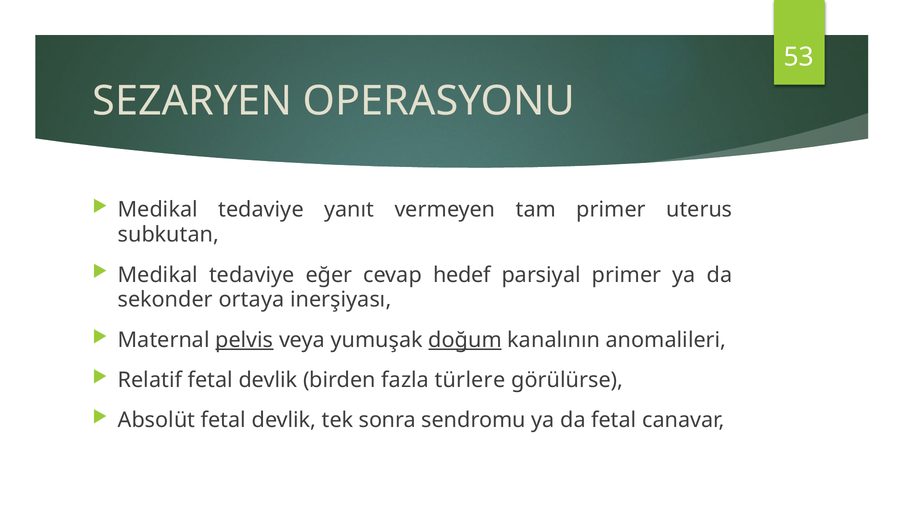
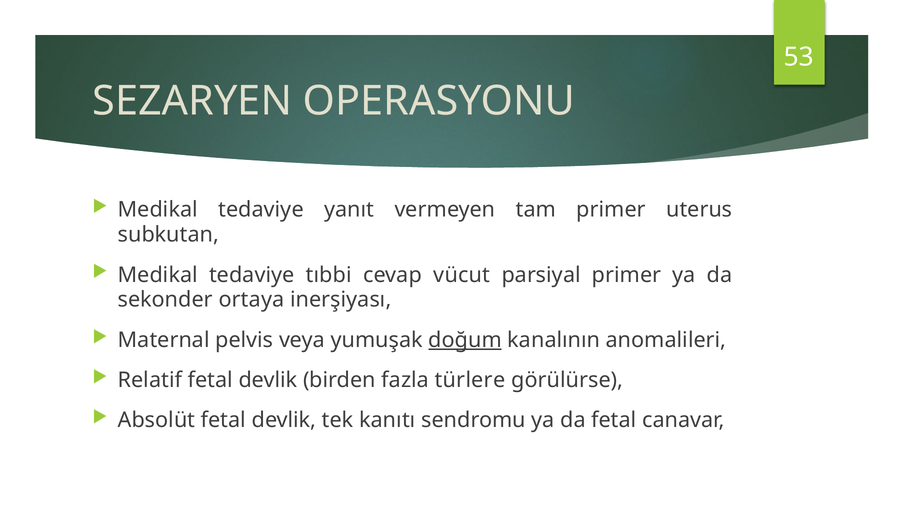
eğer: eğer -> tıbbi (329, 275)
hedef: hedef -> vücut (462, 275)
pelvis underline: present -> none (244, 340)
sonra: sonra -> kanıtı (387, 421)
